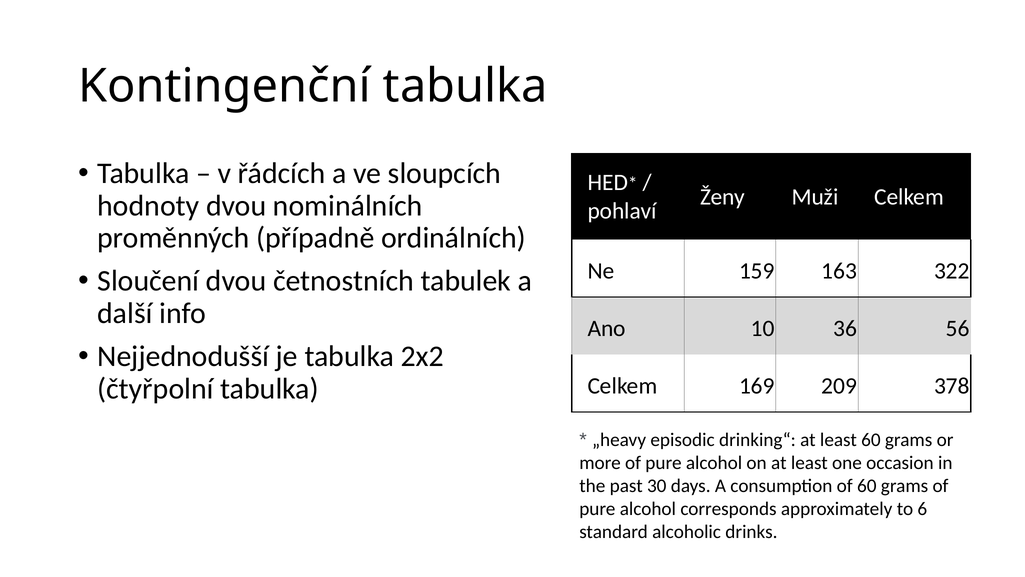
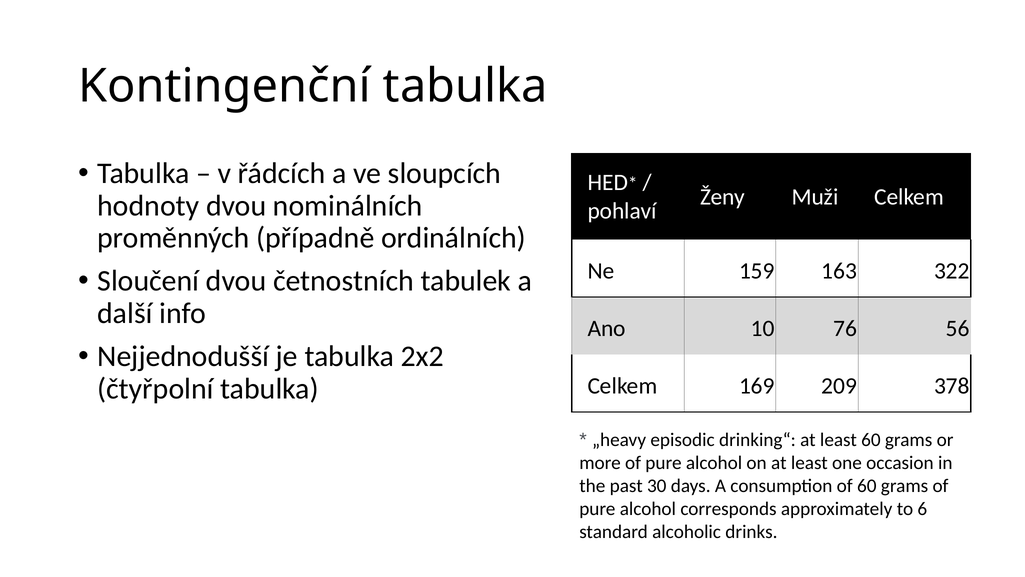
36: 36 -> 76 (845, 328)
